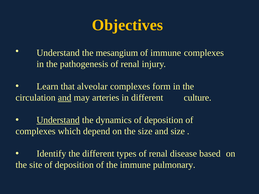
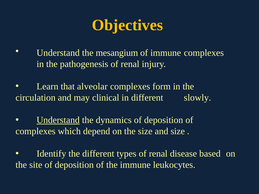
and underline: present -> none (65, 98)
arteries: arteries -> clinical (106, 98)
culture: culture -> slowly (197, 98)
pulmonary: pulmonary -> leukocytes (174, 165)
